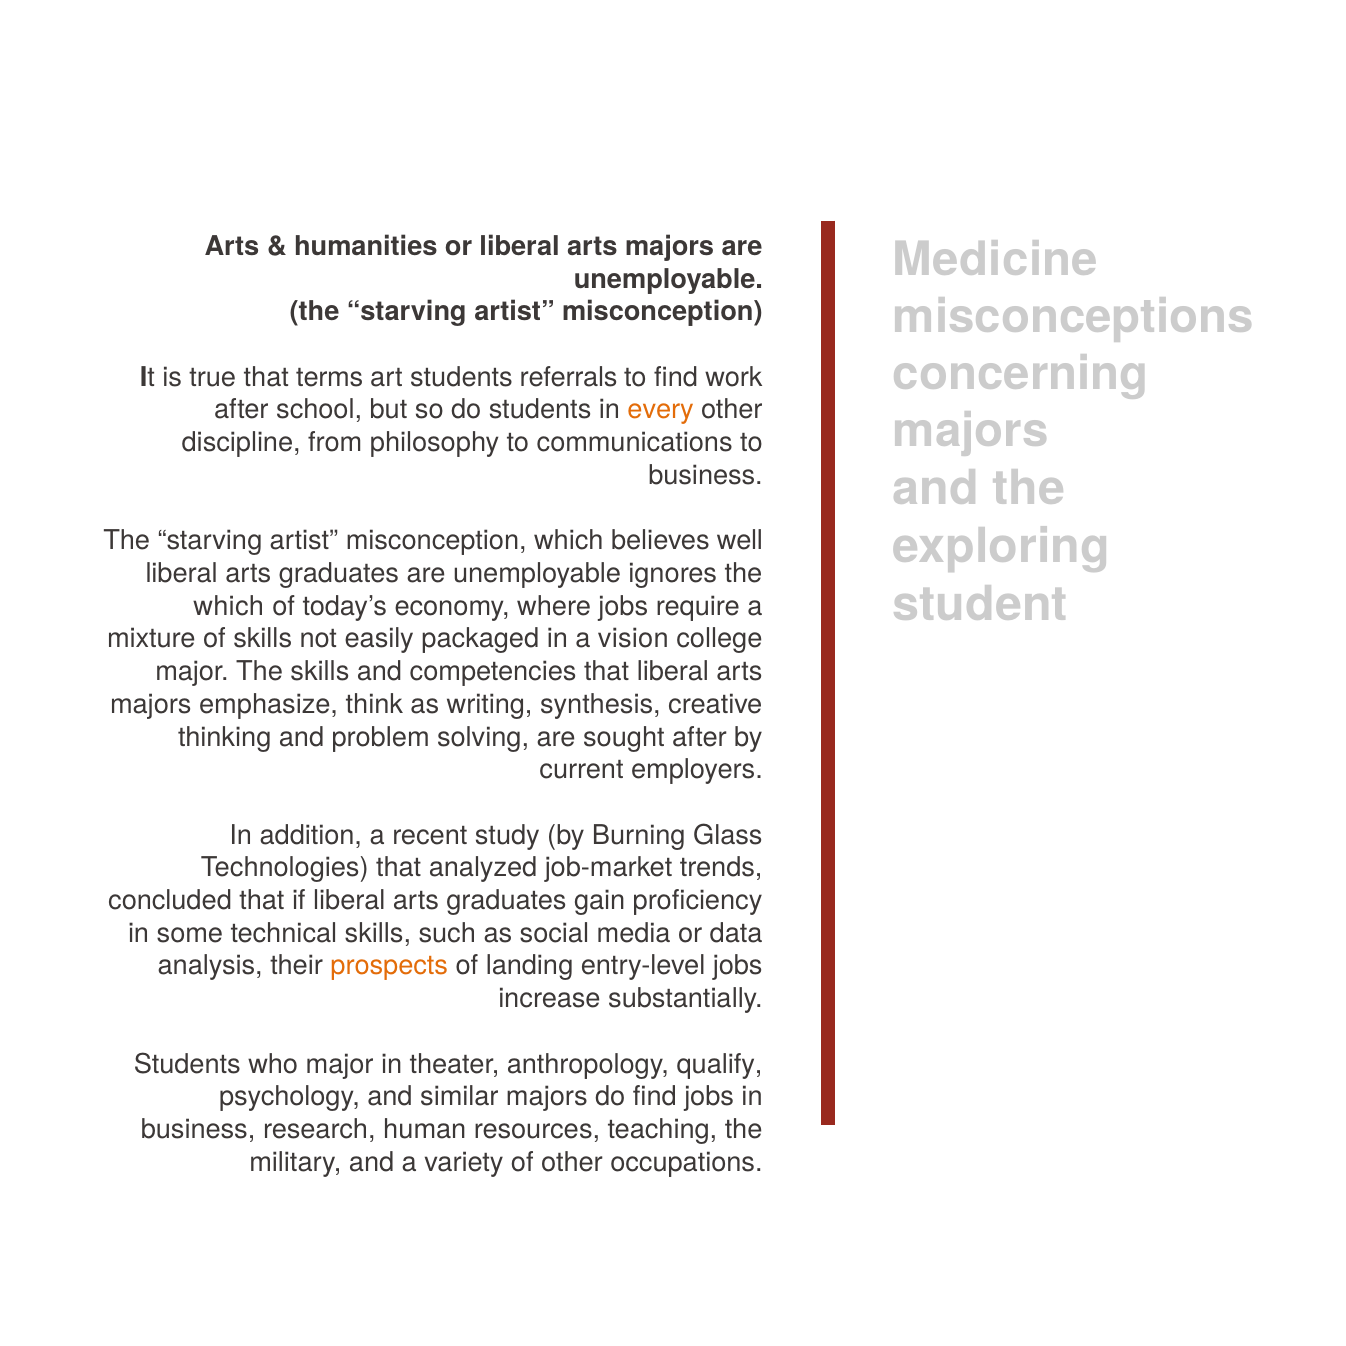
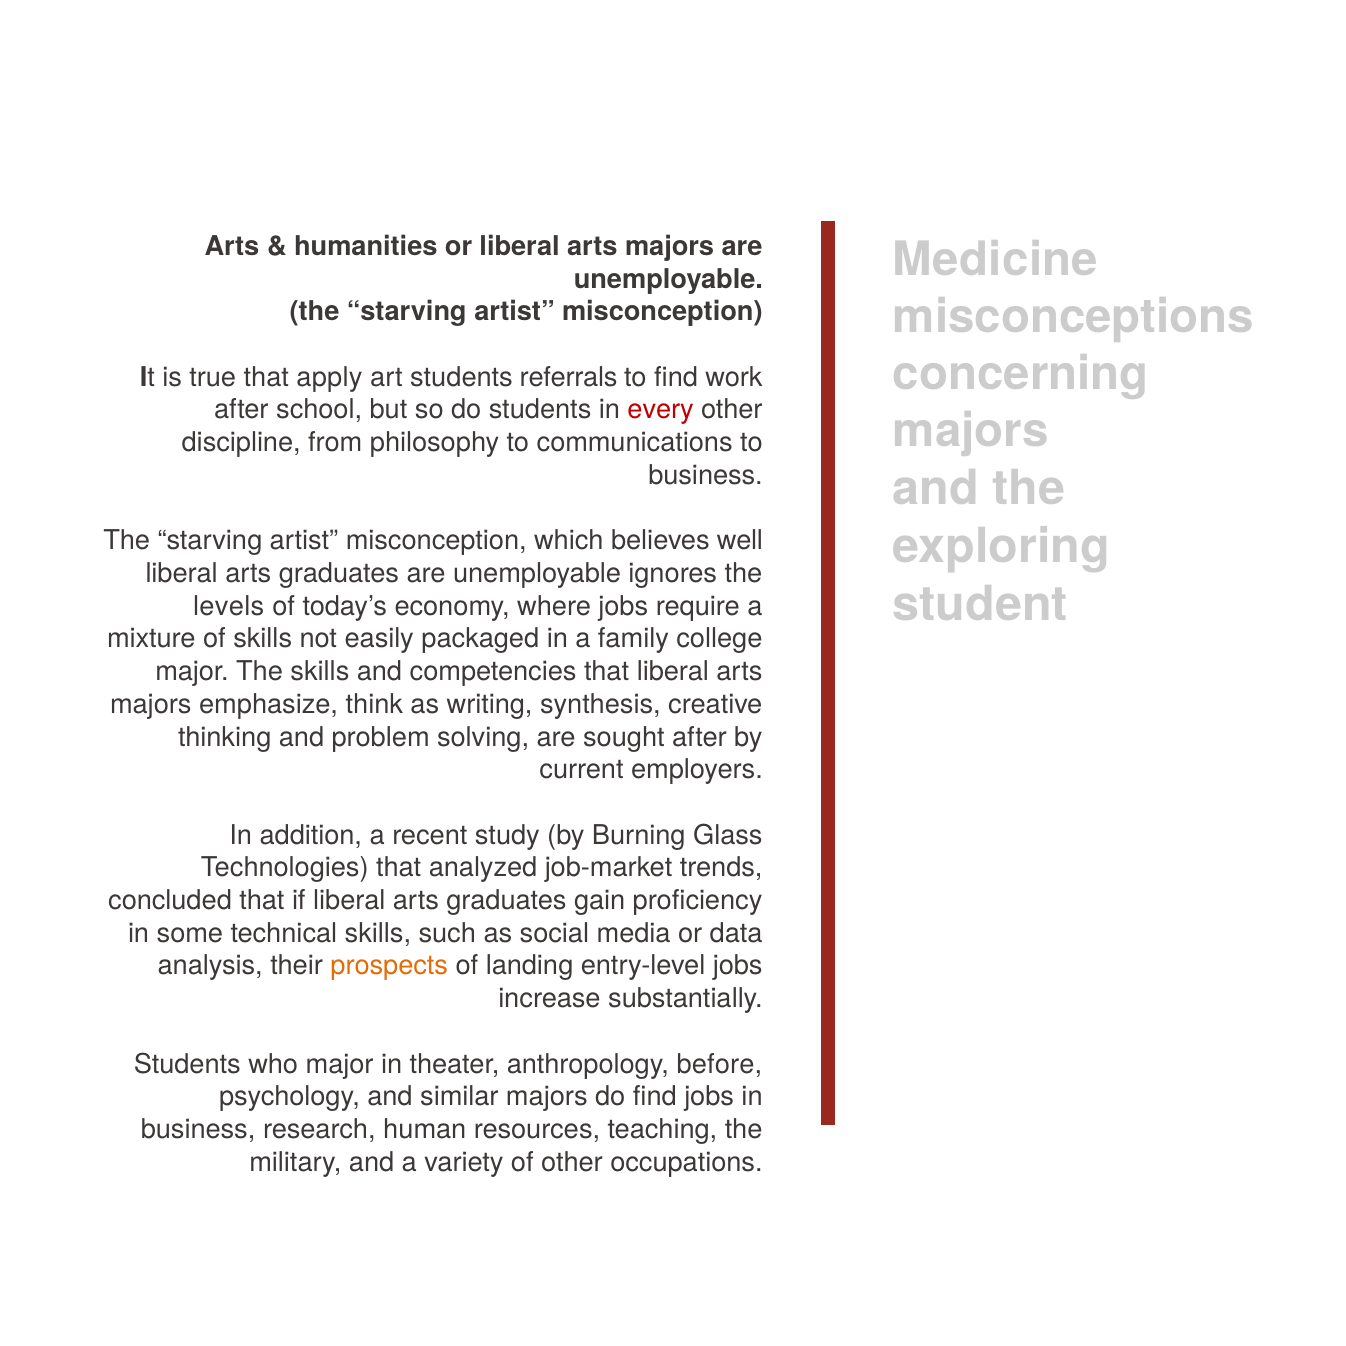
terms: terms -> apply (329, 377)
every colour: orange -> red (661, 410)
which: which -> levels (229, 606)
vision: vision -> family (633, 639)
qualify: qualify -> before (719, 1064)
